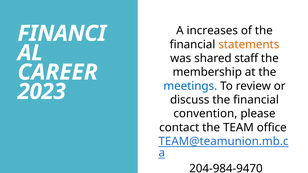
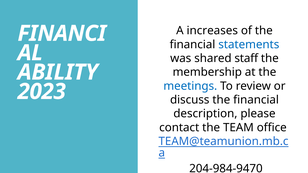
statements colour: orange -> blue (249, 45)
CAREER: CAREER -> ABILITY (58, 72)
convention: convention -> description (205, 114)
